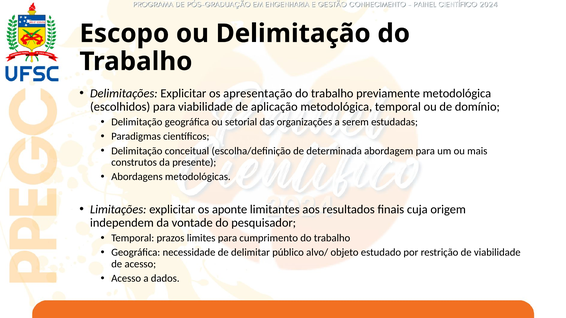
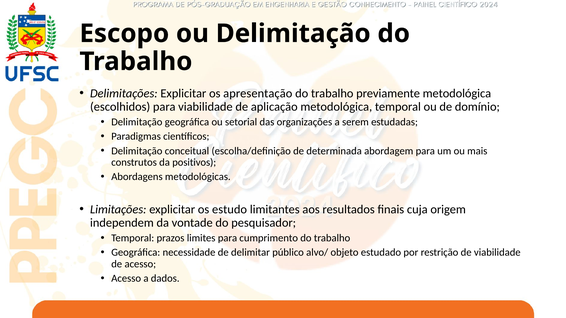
presente: presente -> positivos (194, 163)
aponte: aponte -> estudo (230, 210)
